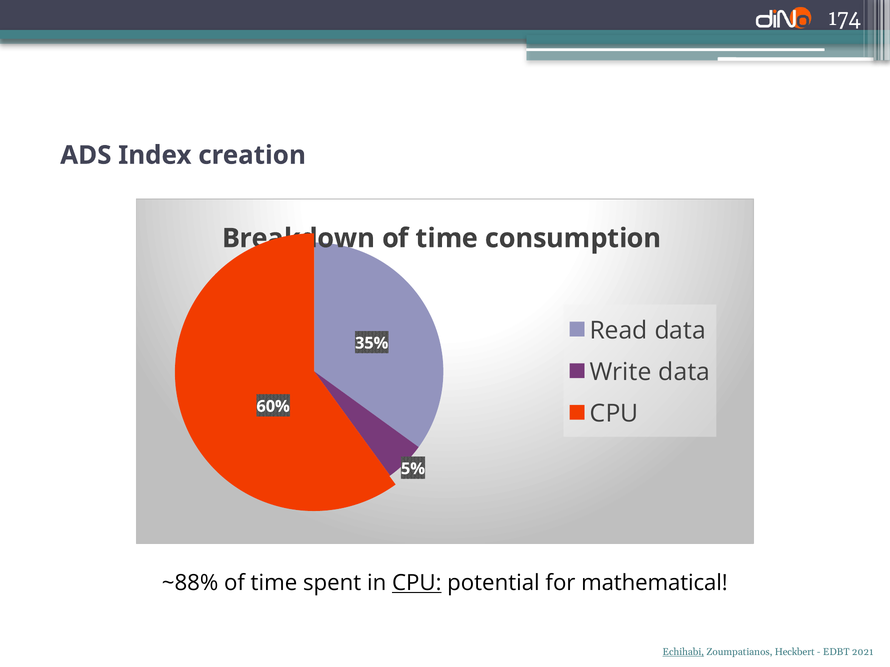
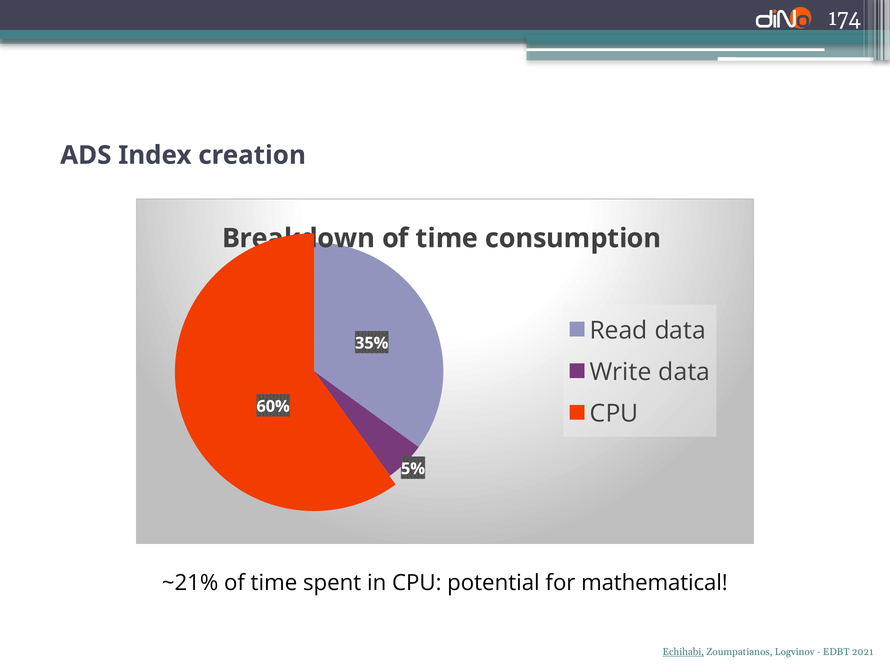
~88%: ~88% -> ~21% (190, 583)
CPU underline: present -> none (417, 583)
Heckbert: Heckbert -> Logvinov (795, 653)
